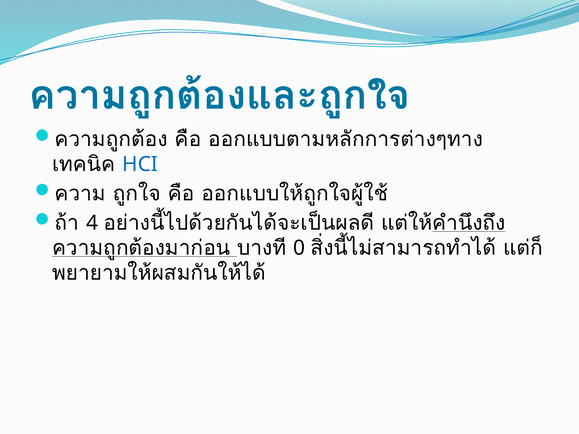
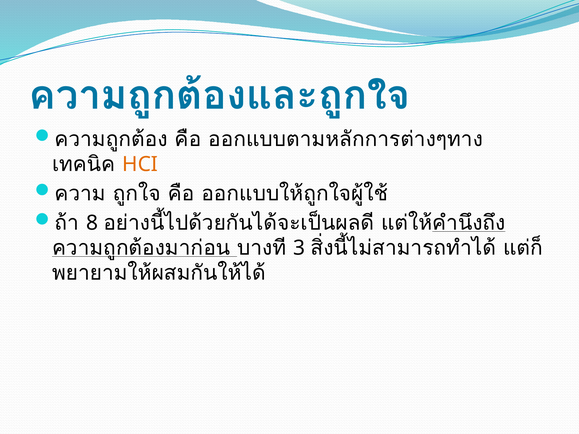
HCI colour: blue -> orange (140, 164)
4: 4 -> 8 (92, 223)
0: 0 -> 3 (299, 248)
